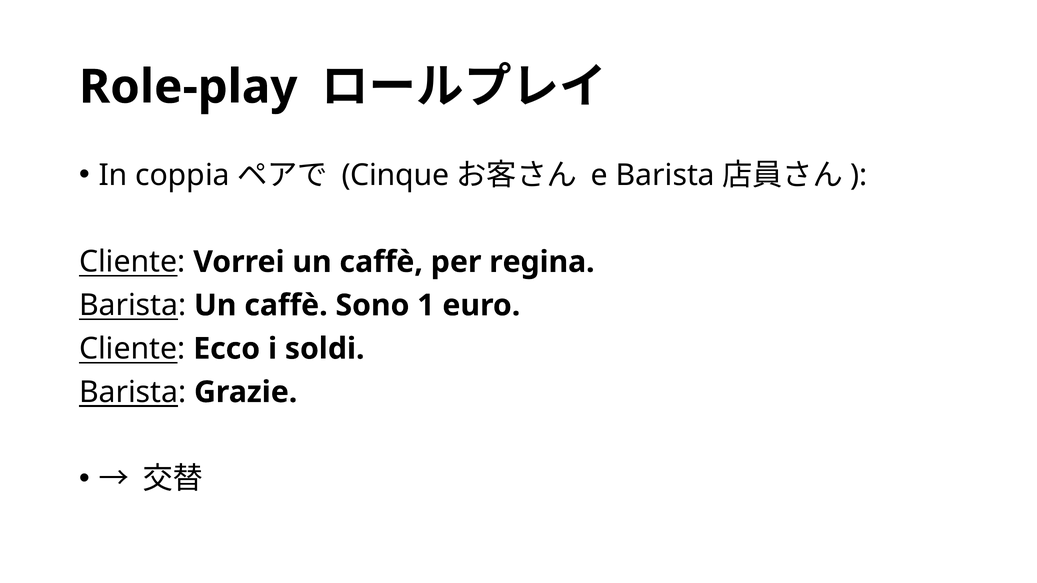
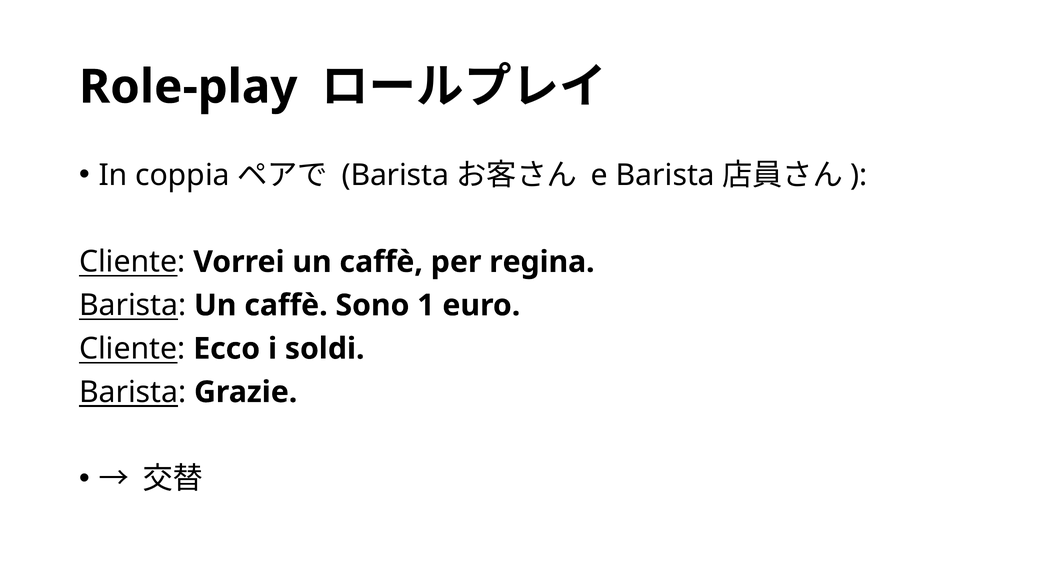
Cinque: Cinque -> Barista (395, 175)
